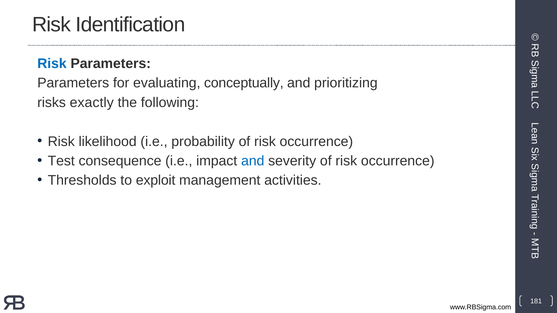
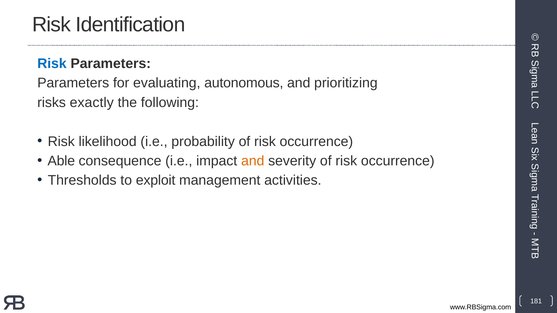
conceptually: conceptually -> autonomous (244, 83)
Test: Test -> Able (61, 161)
and colour: blue -> orange (253, 161)
